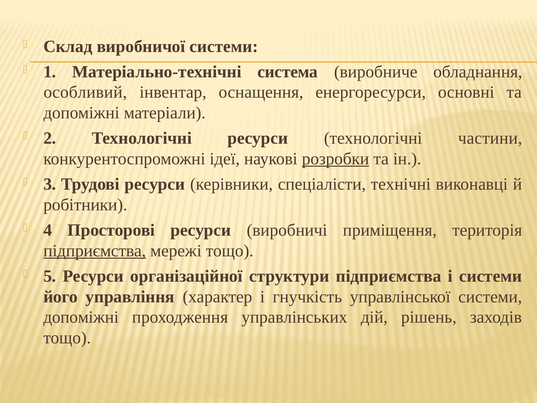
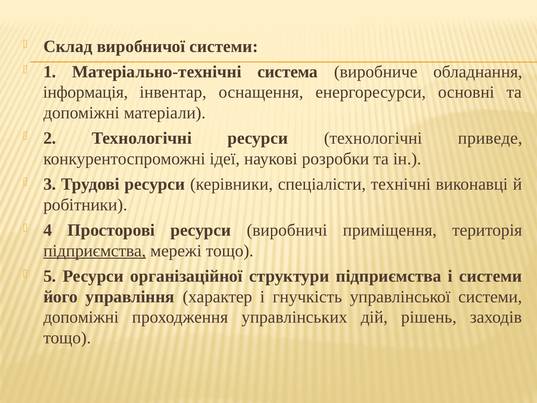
особливий: особливий -> інформація (85, 92)
частини: частини -> приведе (490, 138)
розробки underline: present -> none (335, 159)
